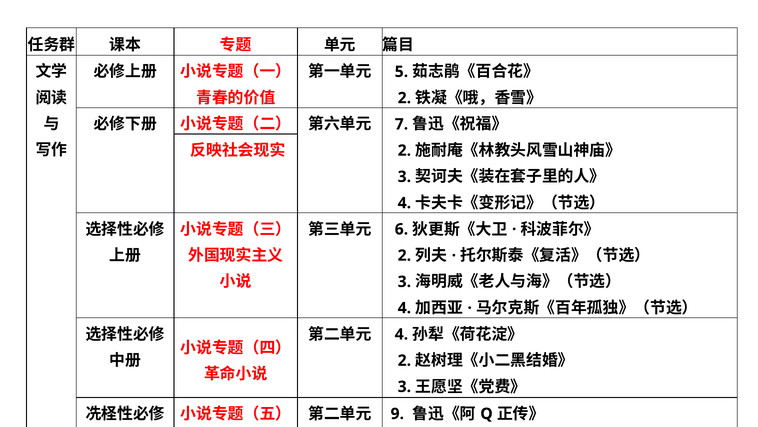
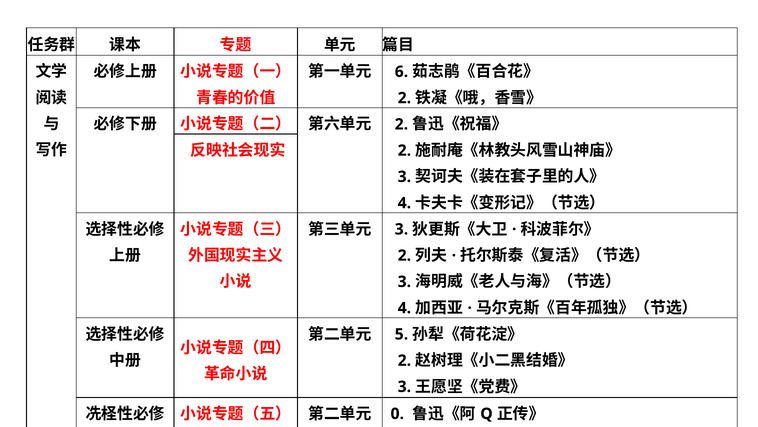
5: 5 -> 6 (401, 72)
7: 7 -> 2 (401, 124)
6: 6 -> 3 (401, 229)
4: 4 -> 5 (401, 334)
9: 9 -> 0 (397, 413)
